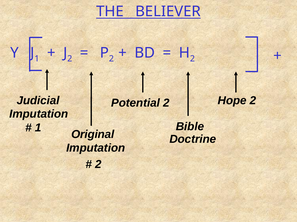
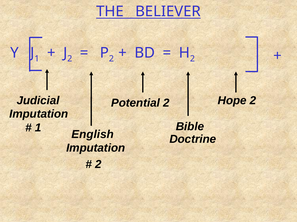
Original: Original -> English (93, 135)
